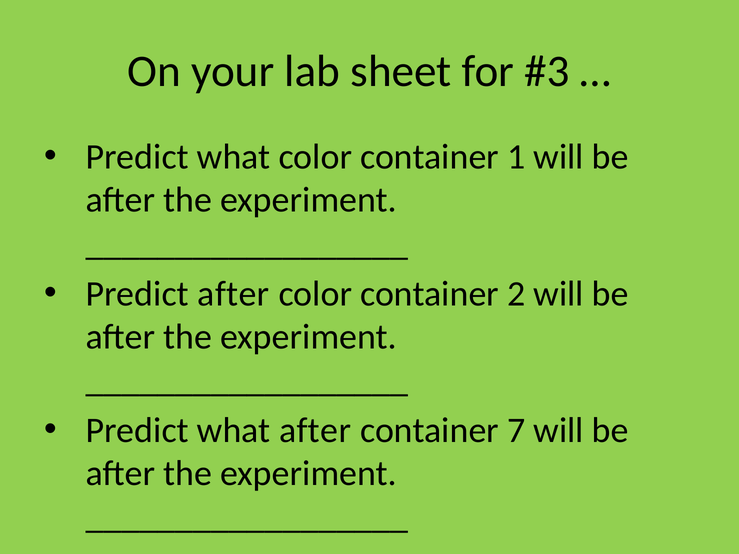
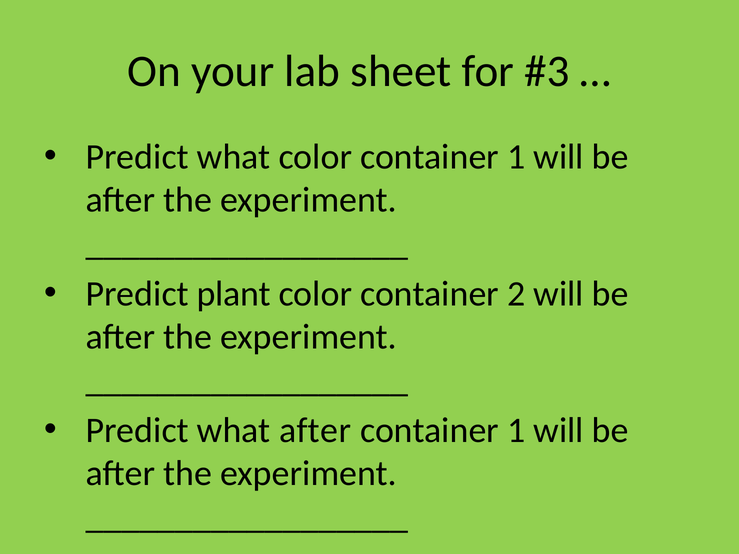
Predict after: after -> plant (234, 294)
7: 7 -> 1 (516, 431)
